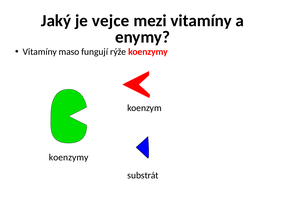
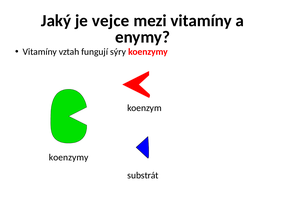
maso: maso -> vztah (69, 52)
rýže: rýže -> sýry (118, 52)
